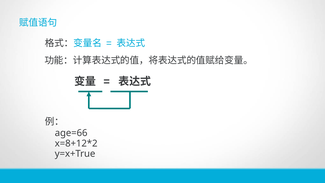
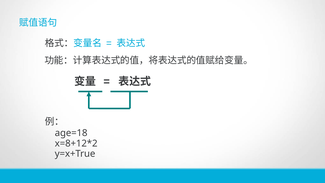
age=66: age=66 -> age=18 (71, 133)
